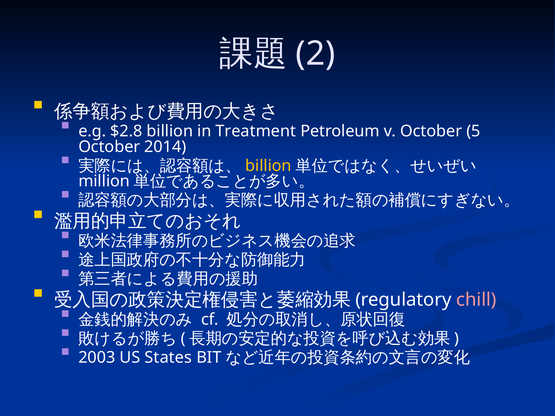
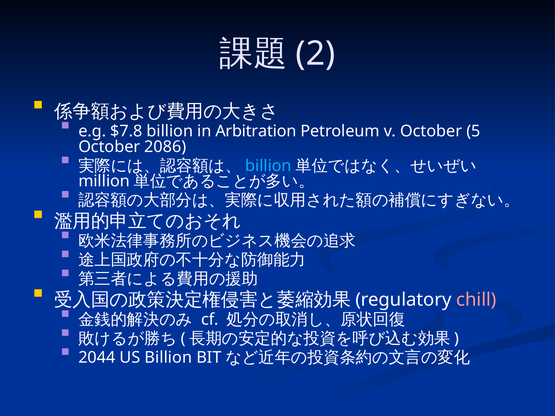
$2.8: $2.8 -> $7.8 (126, 131)
Treatment: Treatment -> Arbitration (256, 131)
2014: 2014 -> 2086 (165, 147)
billion colour: yellow -> light blue (268, 166)
2003: 2003 -> 2044 (97, 358)
US States: States -> Billion (168, 358)
